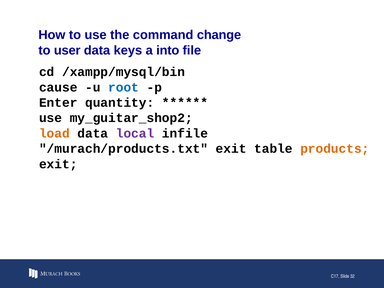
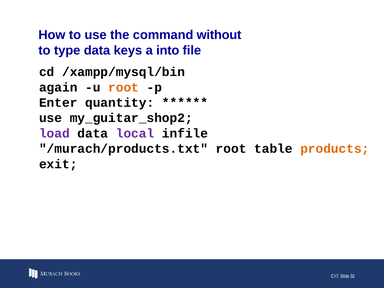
change: change -> without (219, 35)
user: user -> type (67, 50)
cause: cause -> again (58, 87)
root colour: blue -> orange (124, 87)
load colour: orange -> purple (54, 133)
/murach/products.txt exit: exit -> root (231, 149)
